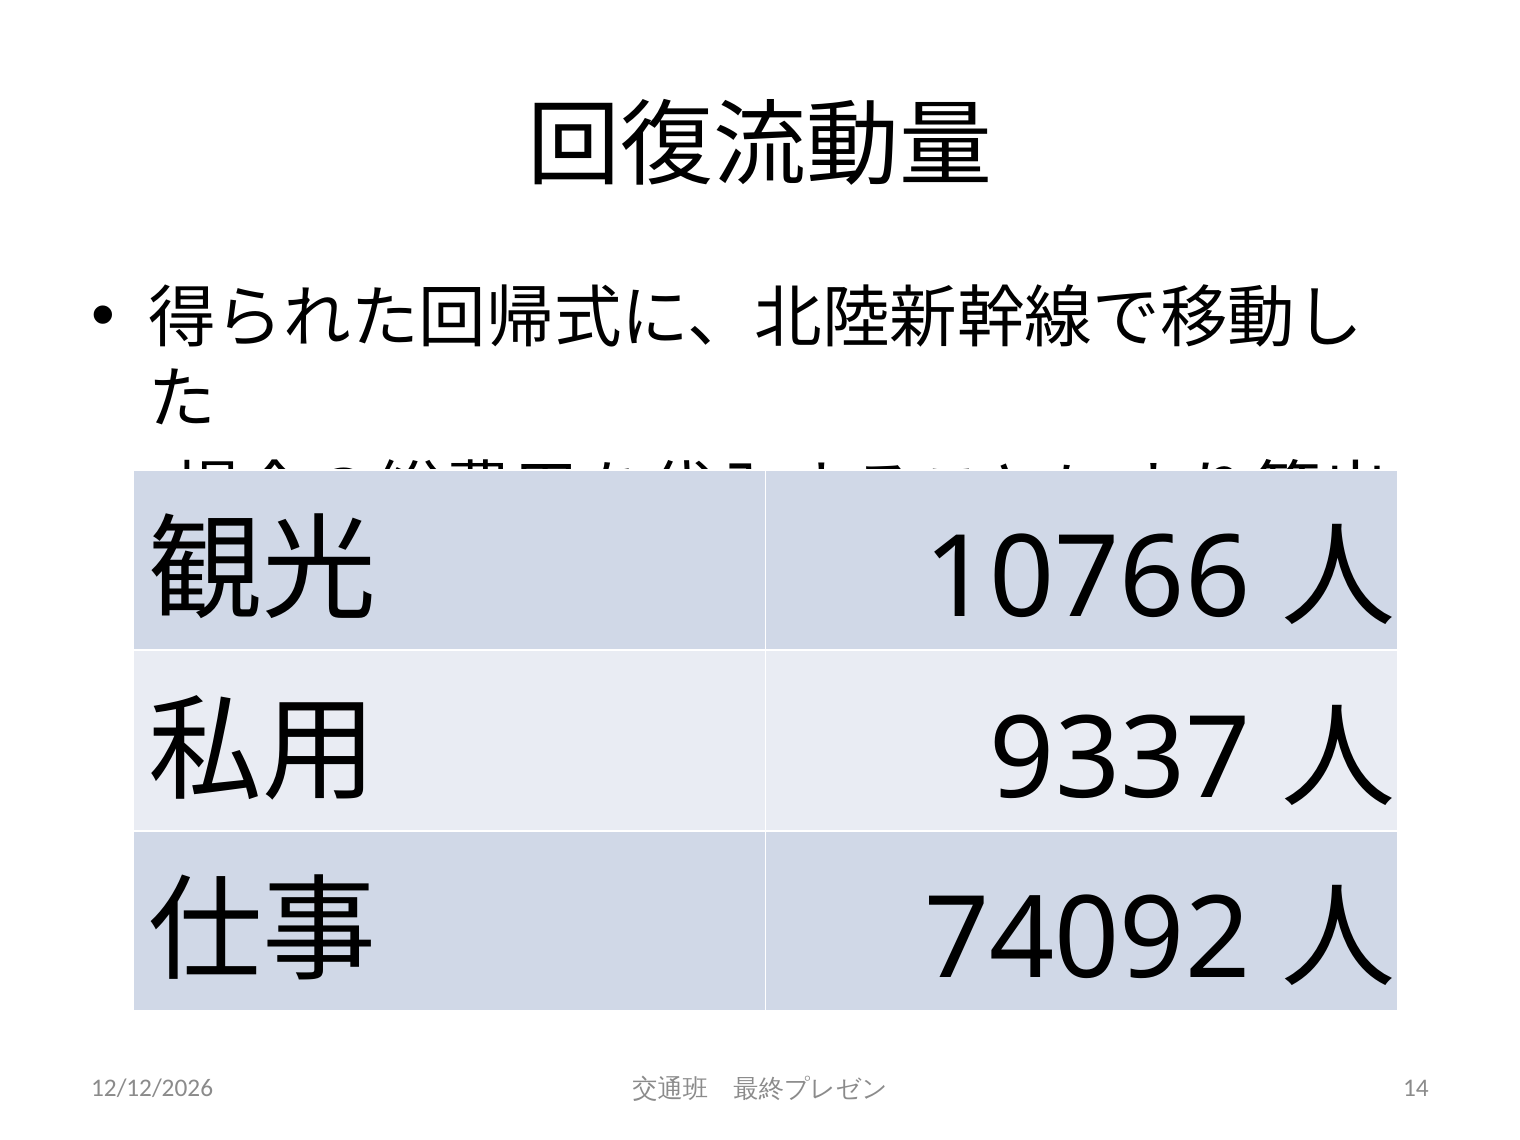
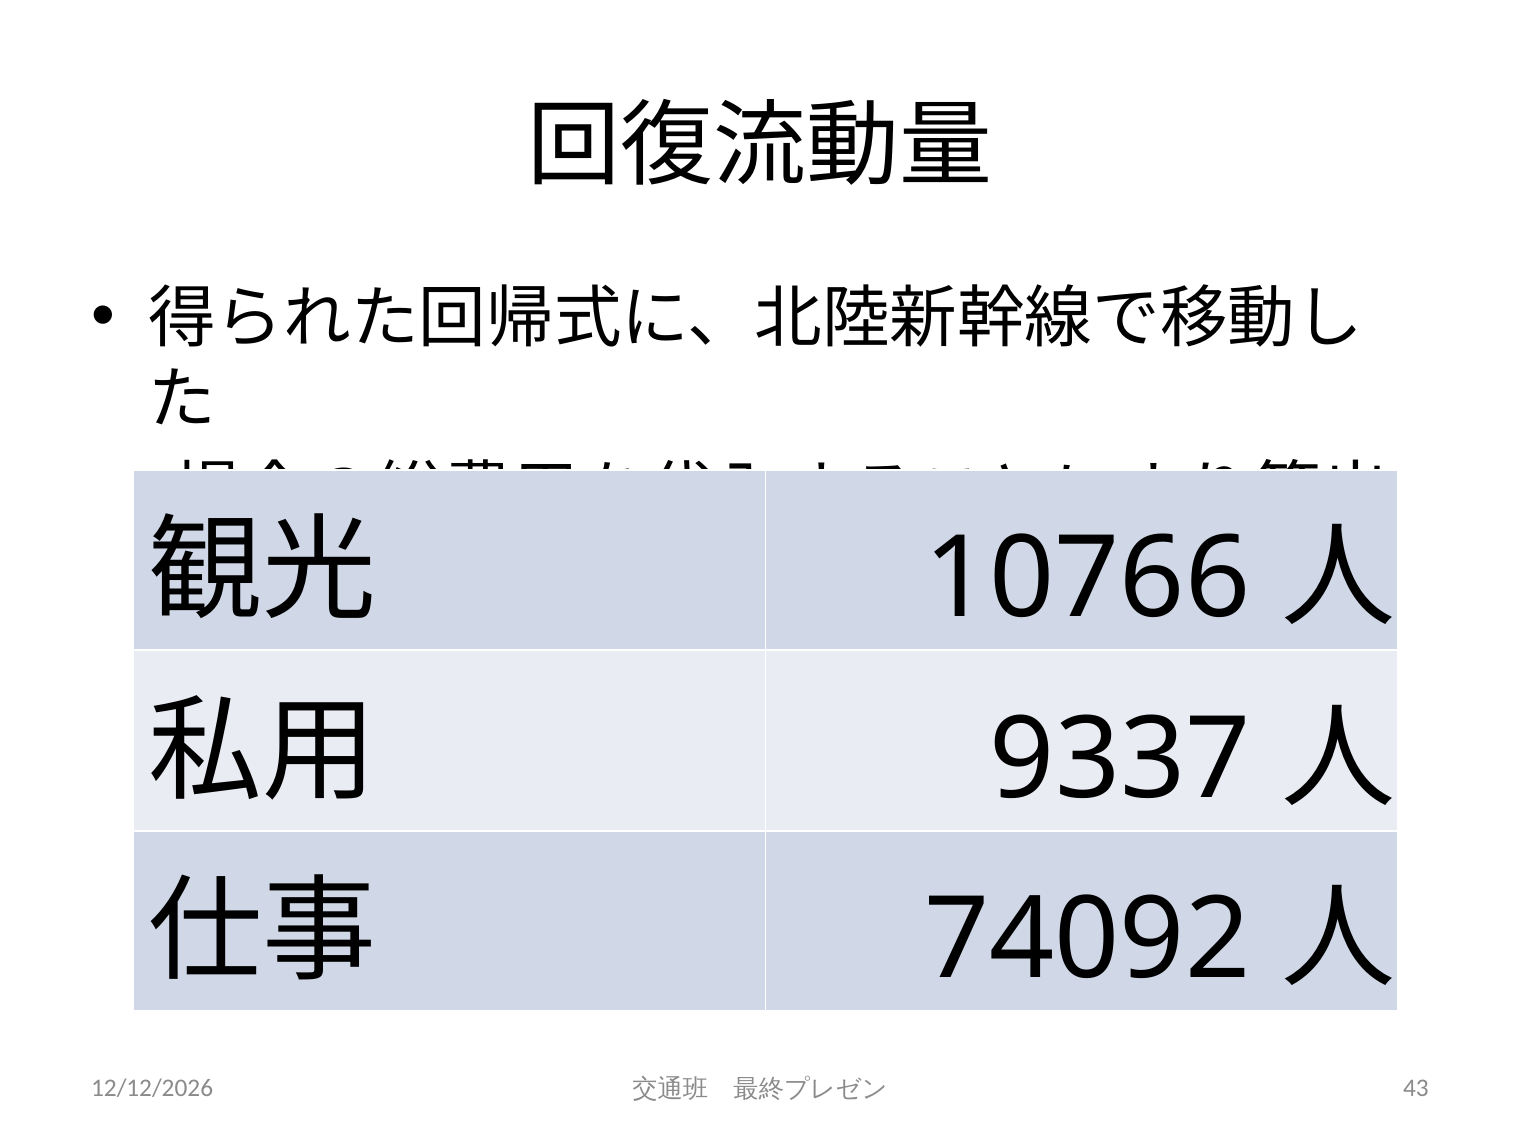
14: 14 -> 43 (1416, 1088)
